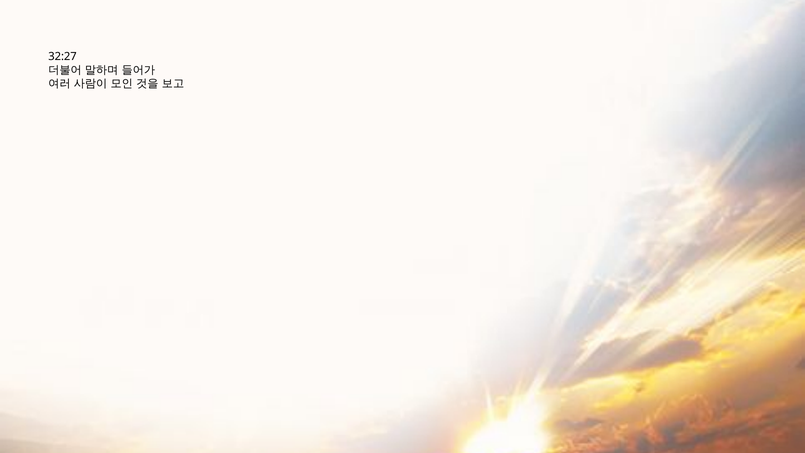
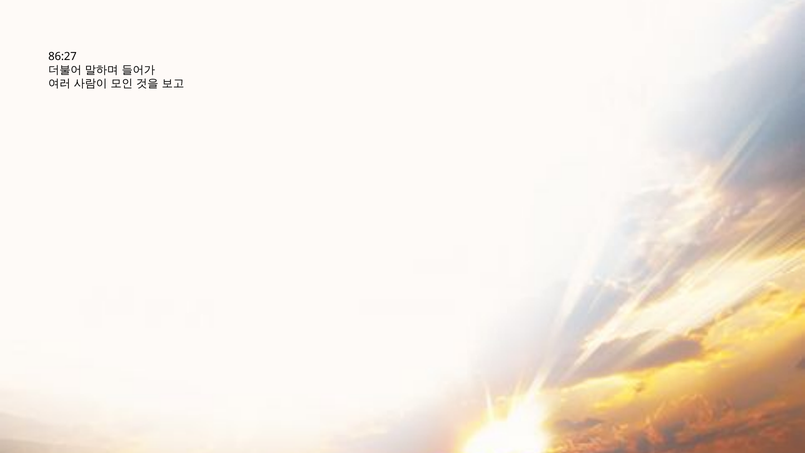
32:27: 32:27 -> 86:27 (63, 57)
